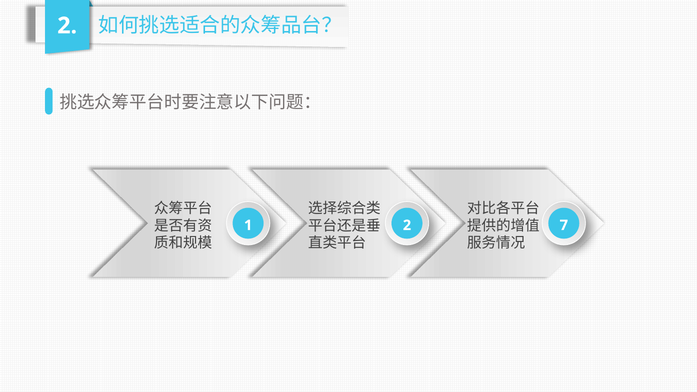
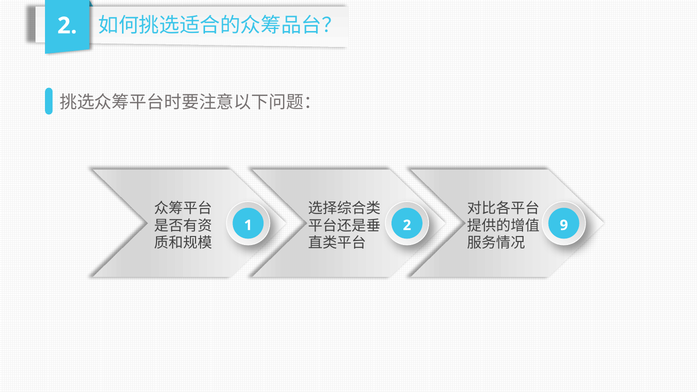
7: 7 -> 9 (564, 225)
